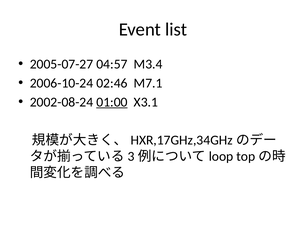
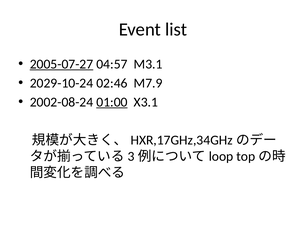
2005-07-27 underline: none -> present (62, 64)
M3.4: M3.4 -> M3.1 (148, 64)
2006-10-24: 2006-10-24 -> 2029-10-24 (62, 83)
M7.1: M7.1 -> M7.9 (148, 83)
